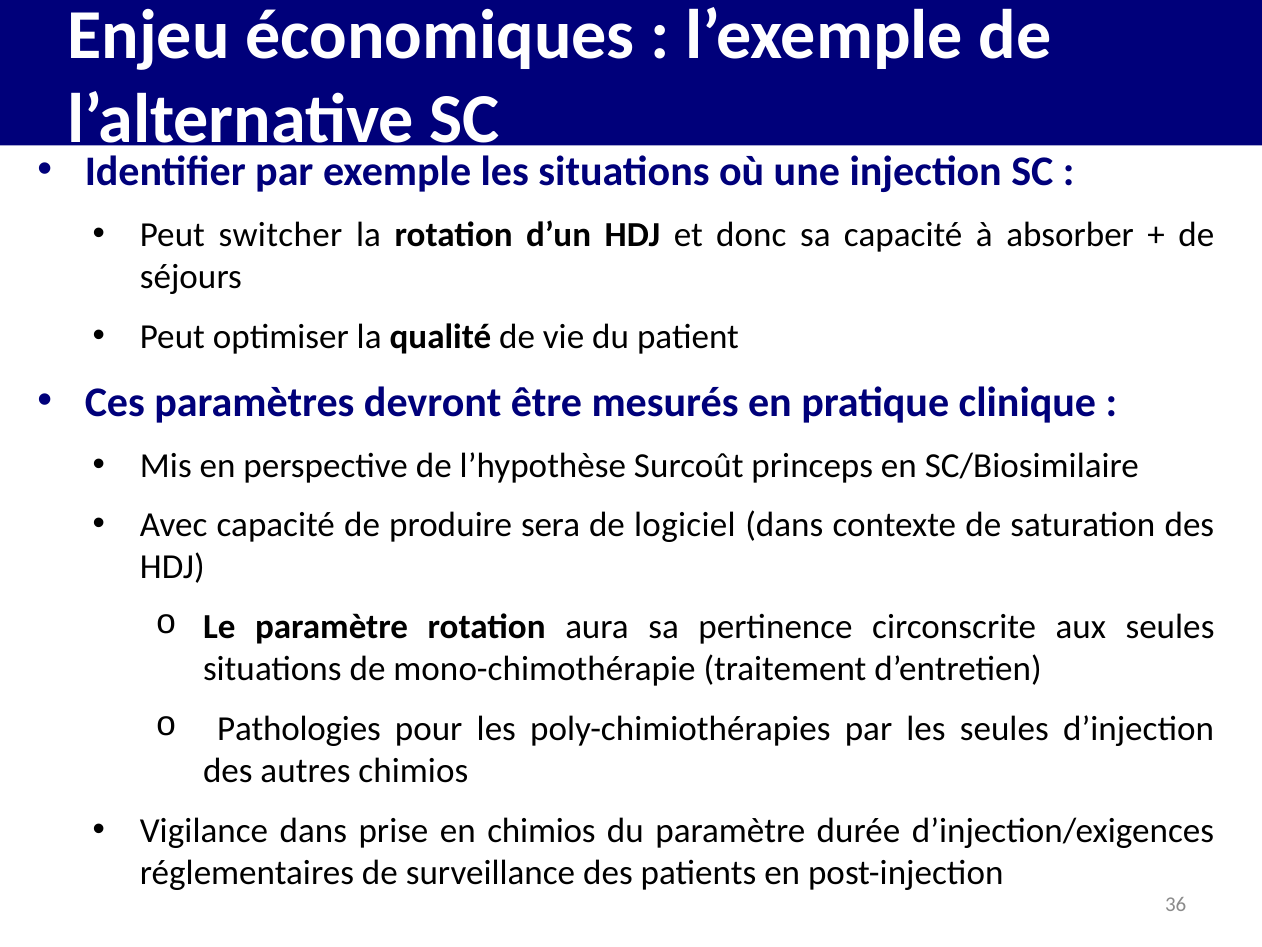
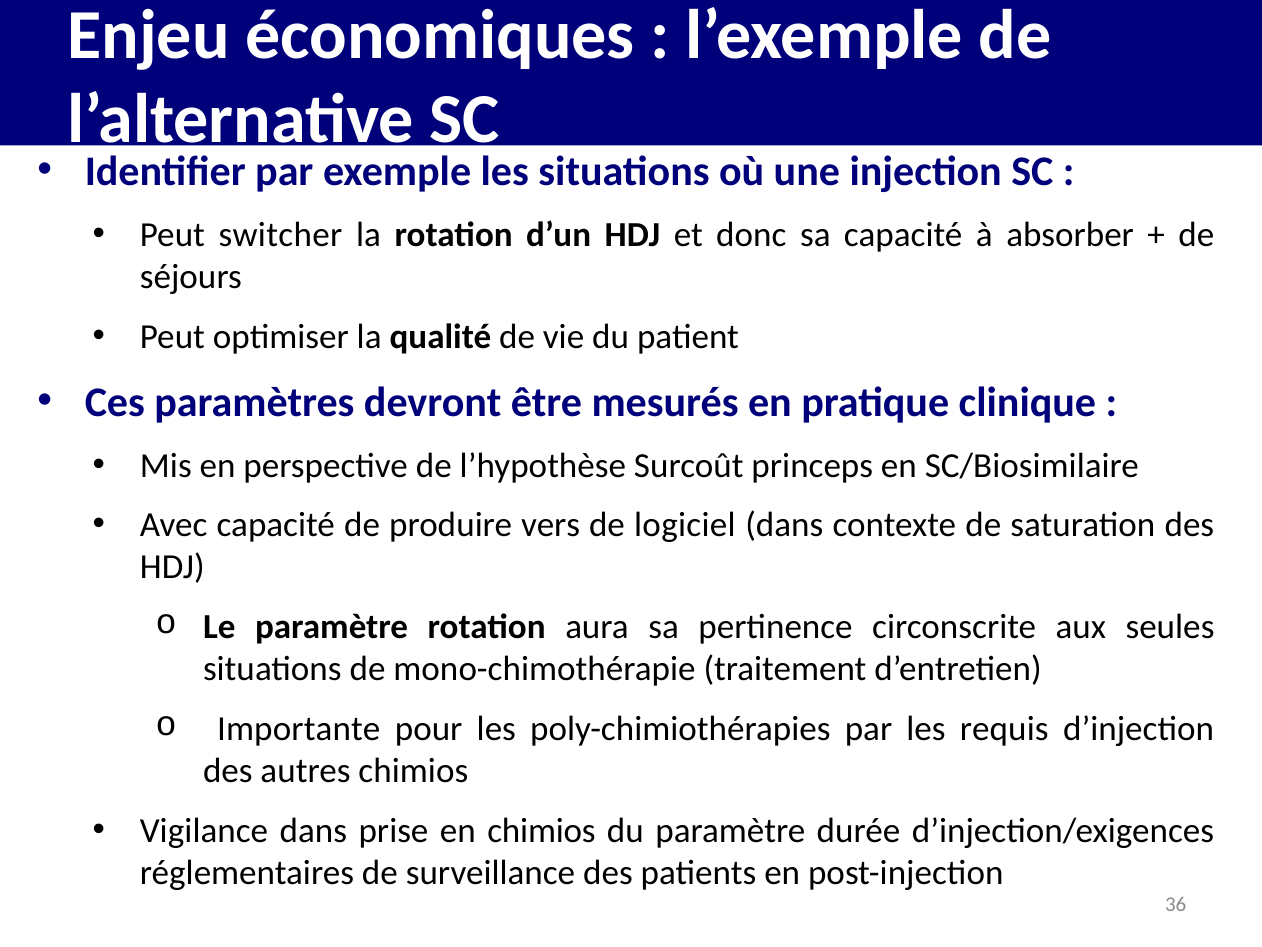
sera: sera -> vers (551, 525)
Pathologies: Pathologies -> Importante (299, 728)
les seules: seules -> requis (1004, 728)
